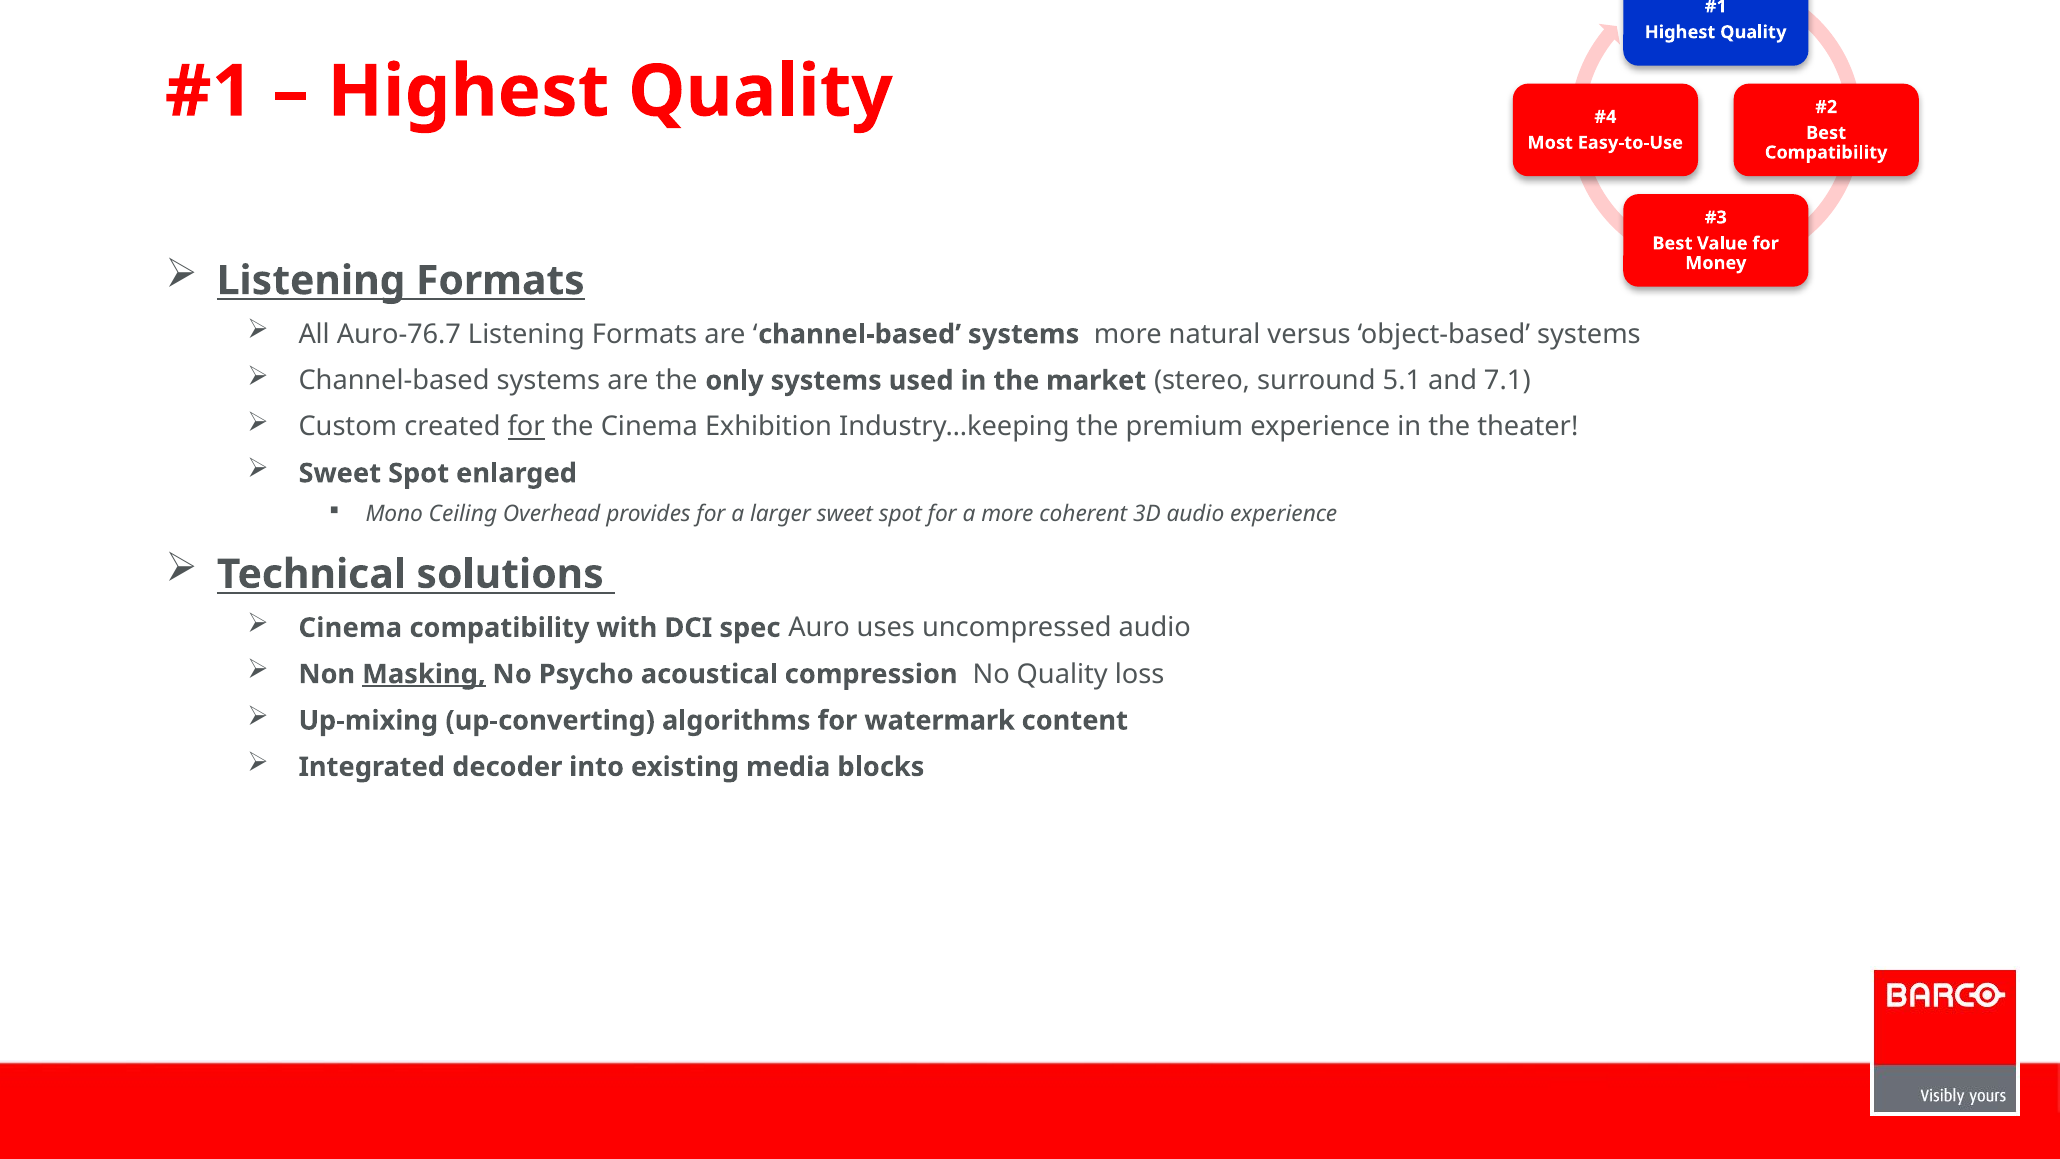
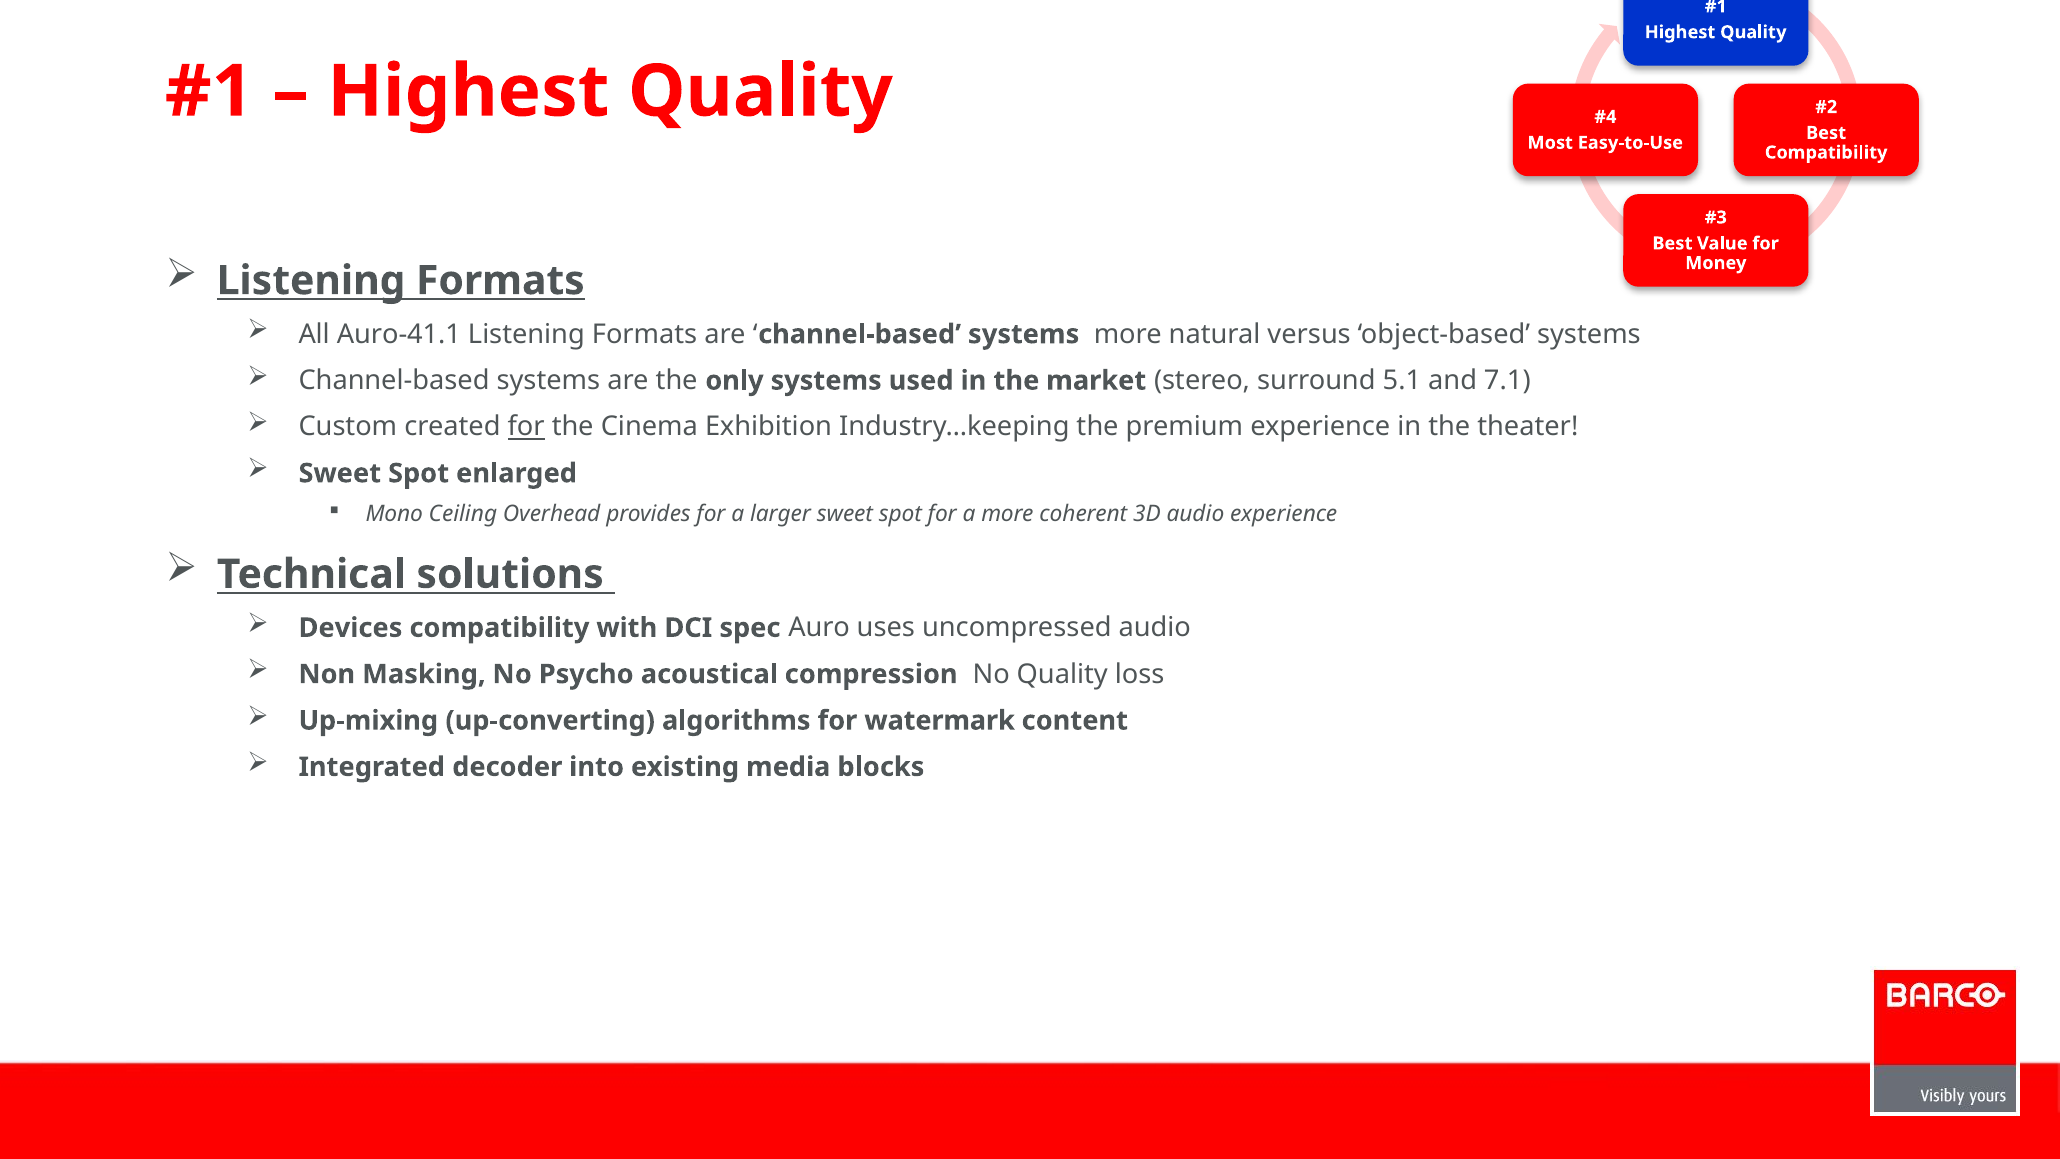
Auro-76.7: Auro-76.7 -> Auro-41.1 (399, 334)
Cinema: Cinema -> Devices (350, 628)
Masking underline: present -> none (424, 674)
